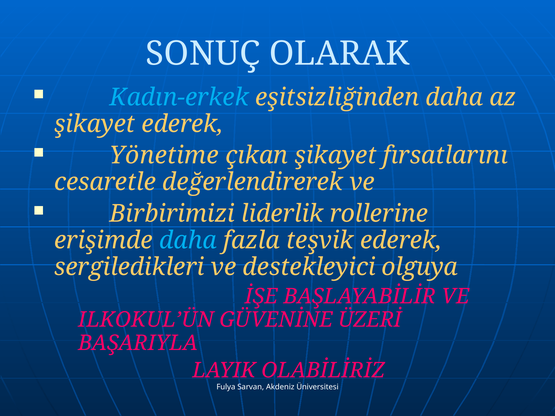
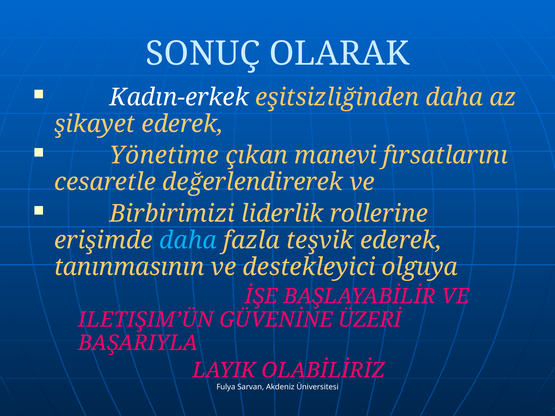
Kadın-erkek colour: light blue -> white (179, 97)
çıkan şikayet: şikayet -> manevi (336, 156)
sergiledikleri: sergiledikleri -> tanınmasının (129, 267)
ILKOKUL’ÜN: ILKOKUL’ÜN -> ILETIŞIM’ÜN (146, 320)
